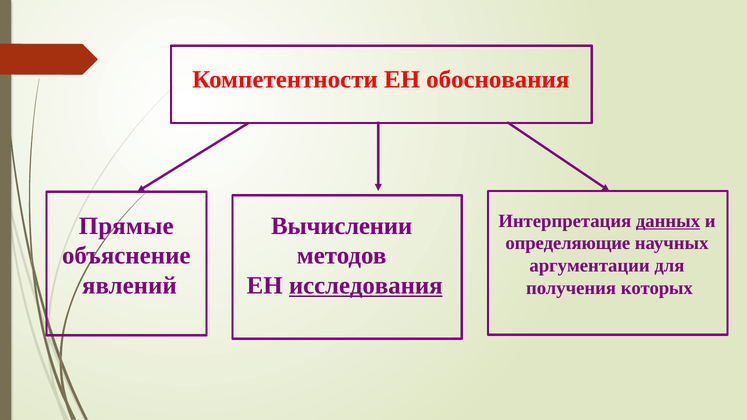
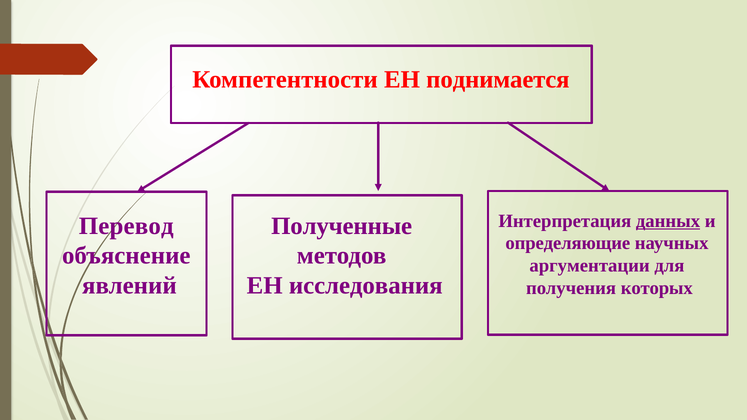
обоснования: обоснования -> поднимается (498, 80)
Прямые: Прямые -> Перевод (126, 226)
Вычислении: Вычислении -> Полученные (342, 226)
исследования underline: present -> none (366, 286)
